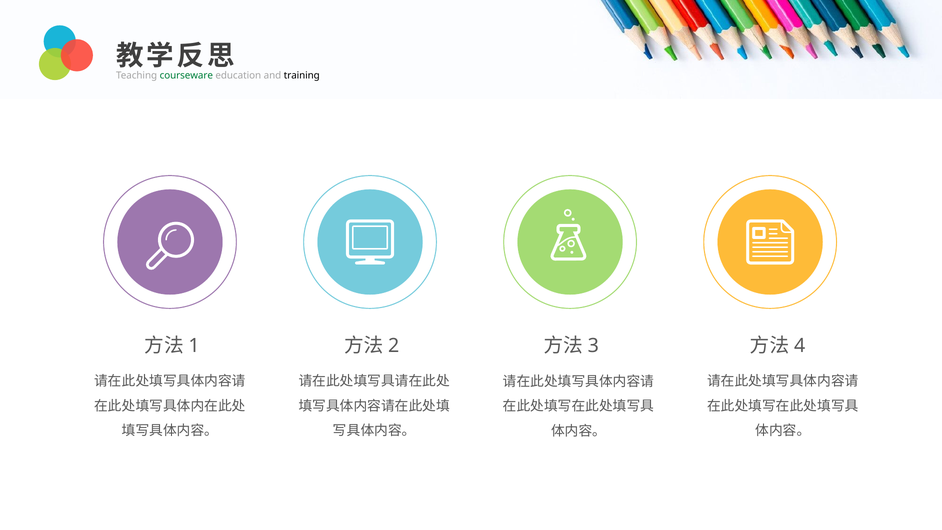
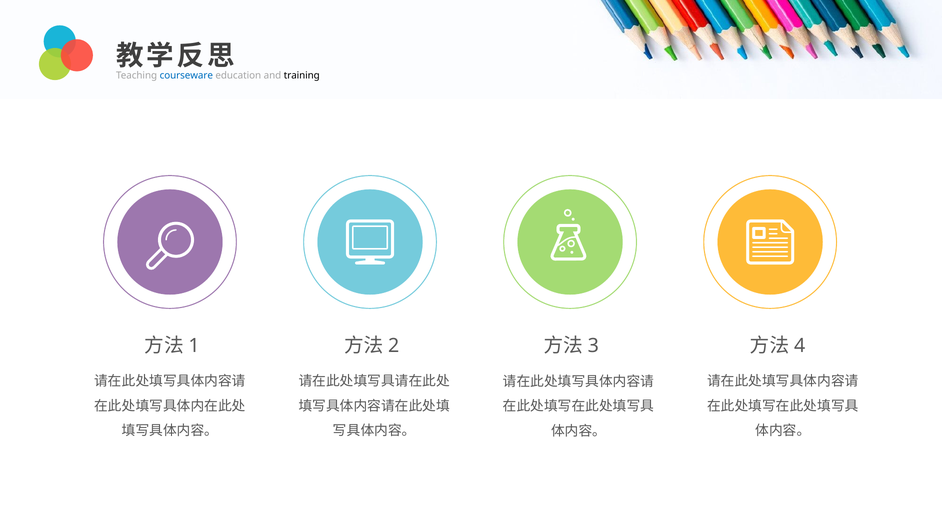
courseware colour: green -> blue (186, 76)
